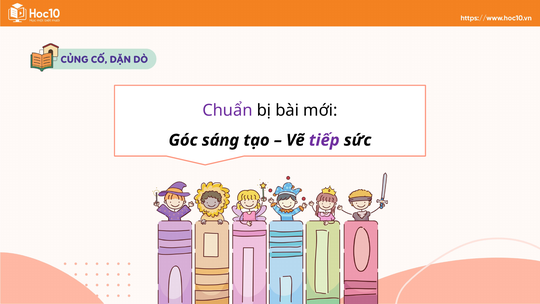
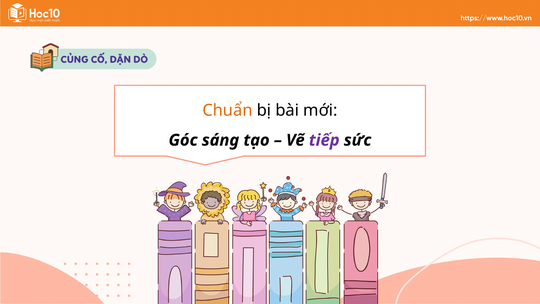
Chuẩn colour: purple -> orange (227, 110)
